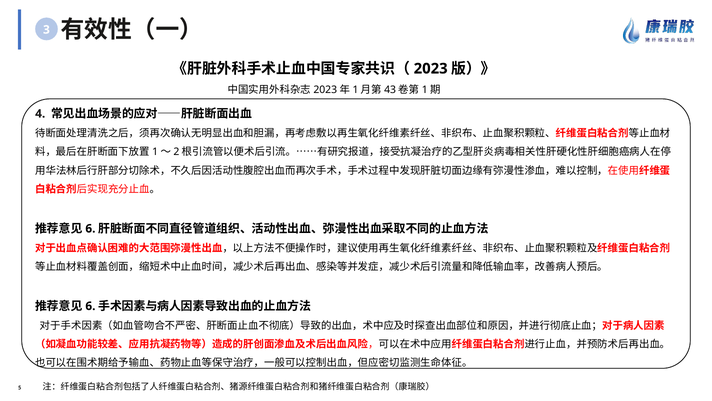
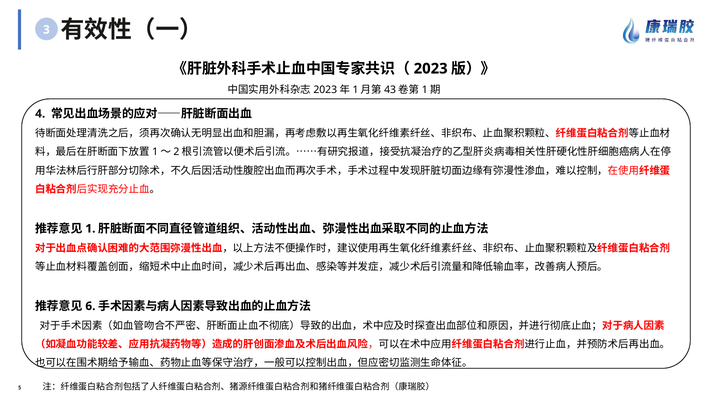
6: 6 -> 1 (90, 228)
